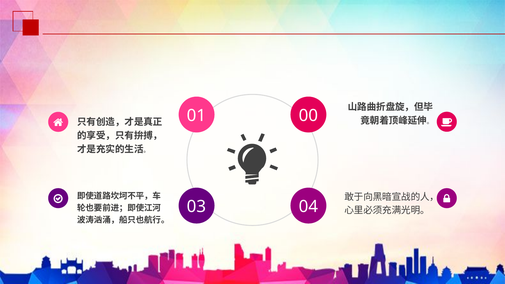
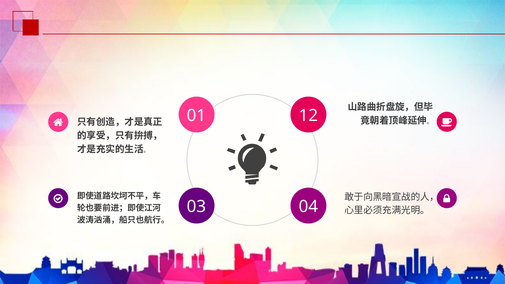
00: 00 -> 12 (308, 116)
